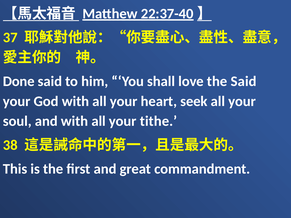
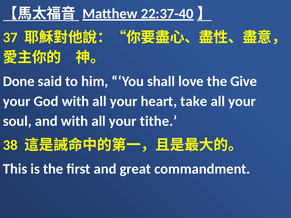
the Said: Said -> Give (244, 81)
seek: seek -> take (194, 101)
